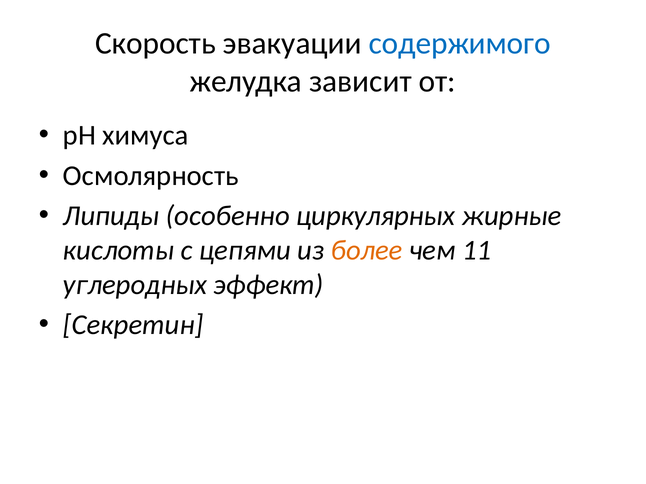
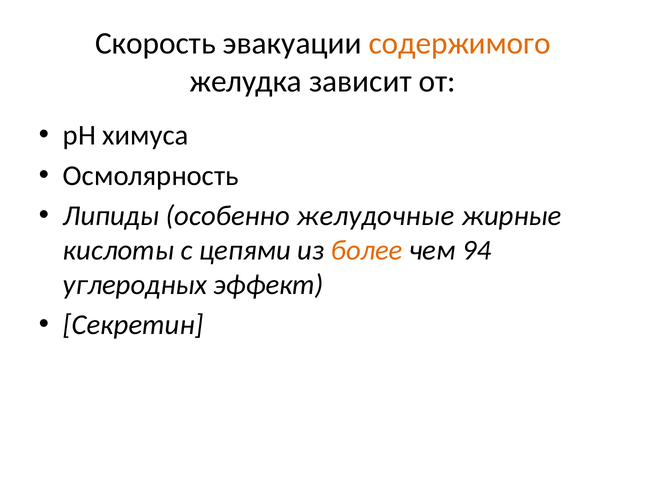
содержимого colour: blue -> orange (460, 44)
циркулярных: циркулярных -> желудочные (376, 216)
11: 11 -> 94 (477, 250)
